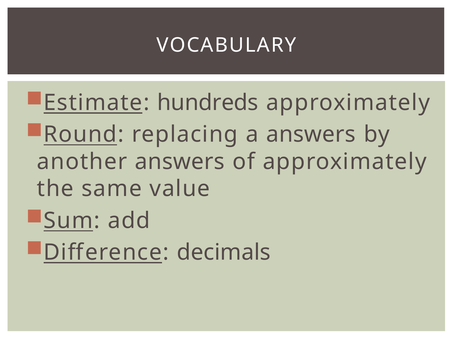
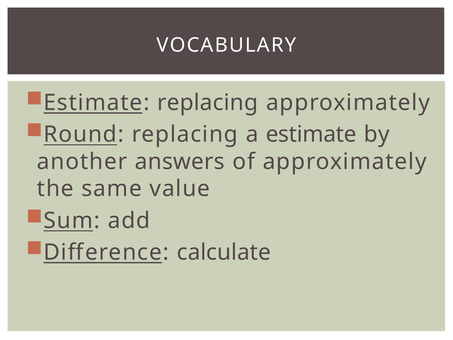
Estimate hundreds: hundreds -> replacing (208, 103)
a answers: answers -> estimate (311, 134)
decimals: decimals -> calculate (224, 252)
